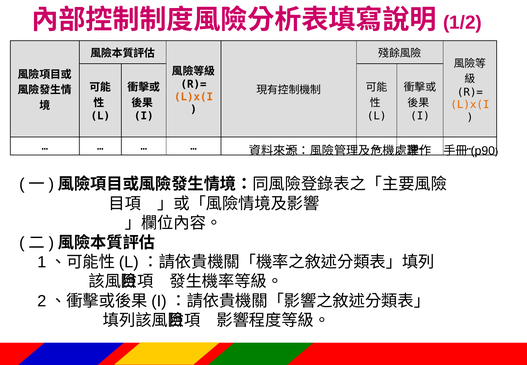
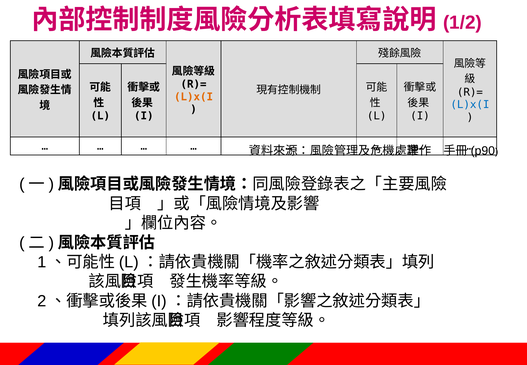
L)x(I colour: orange -> blue (470, 105)
